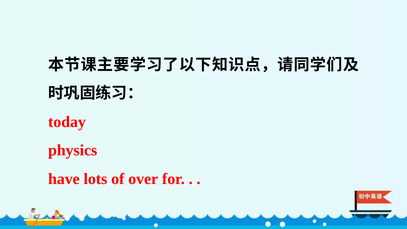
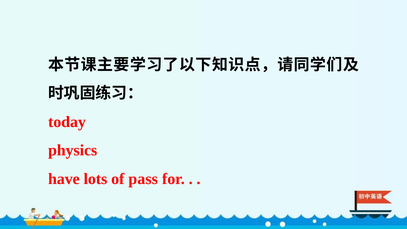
over: over -> pass (143, 179)
